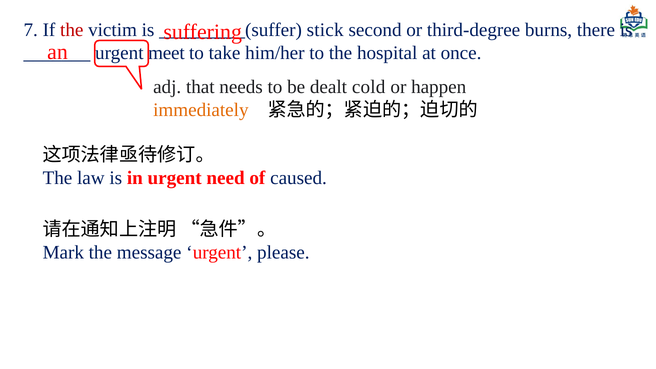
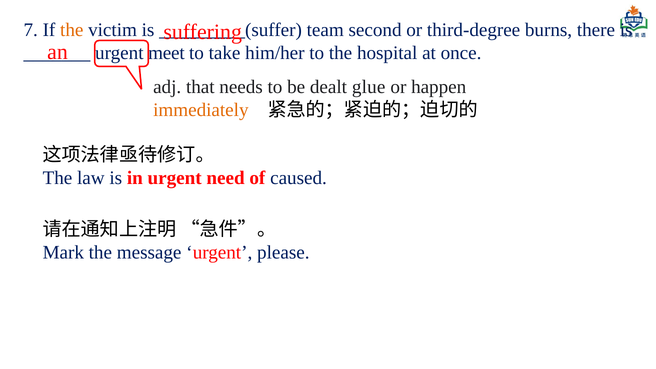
the colour: red -> orange (72, 30)
stick: stick -> team (325, 30)
cold: cold -> glue (369, 87)
